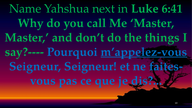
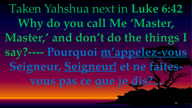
Name: Name -> Taken (25, 9)
6:41: 6:41 -> 6:42 (172, 9)
Seigneur underline: none -> present (90, 66)
